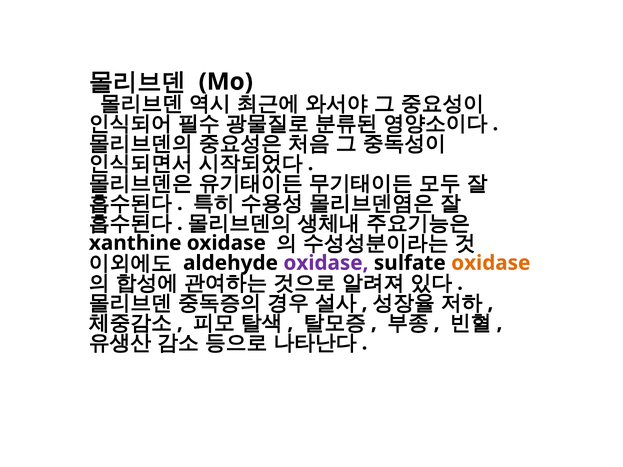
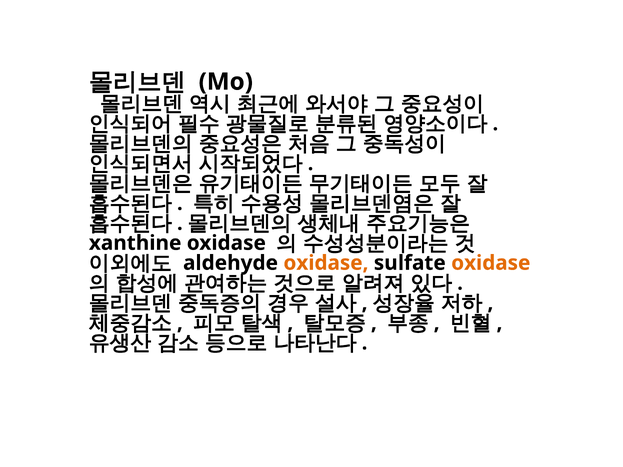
oxidase colour: purple -> orange (326, 263)
